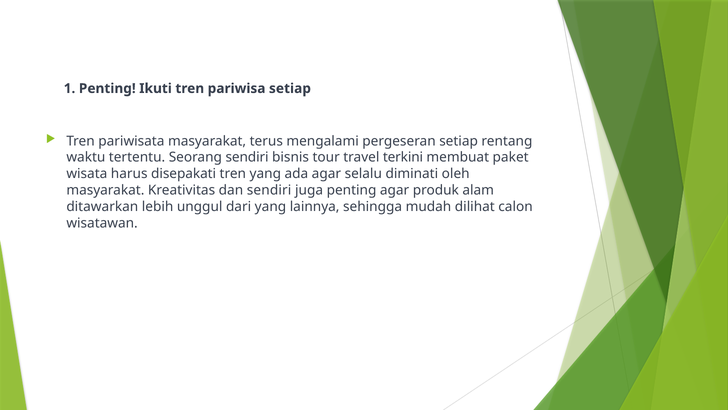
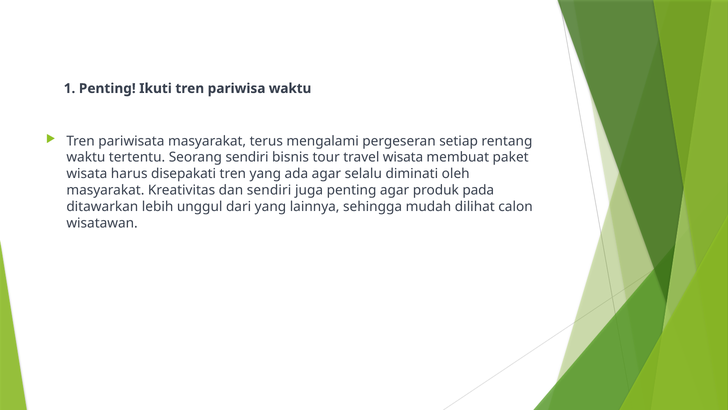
pariwisa setiap: setiap -> waktu (290, 88)
travel terkini: terkini -> wisata (403, 157)
alam: alam -> pada (478, 190)
